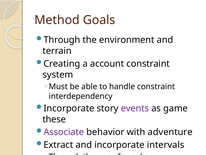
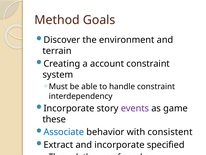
Through: Through -> Discover (62, 40)
Associate colour: purple -> blue (64, 132)
adventure: adventure -> consistent (170, 132)
intervals: intervals -> specified (166, 144)
